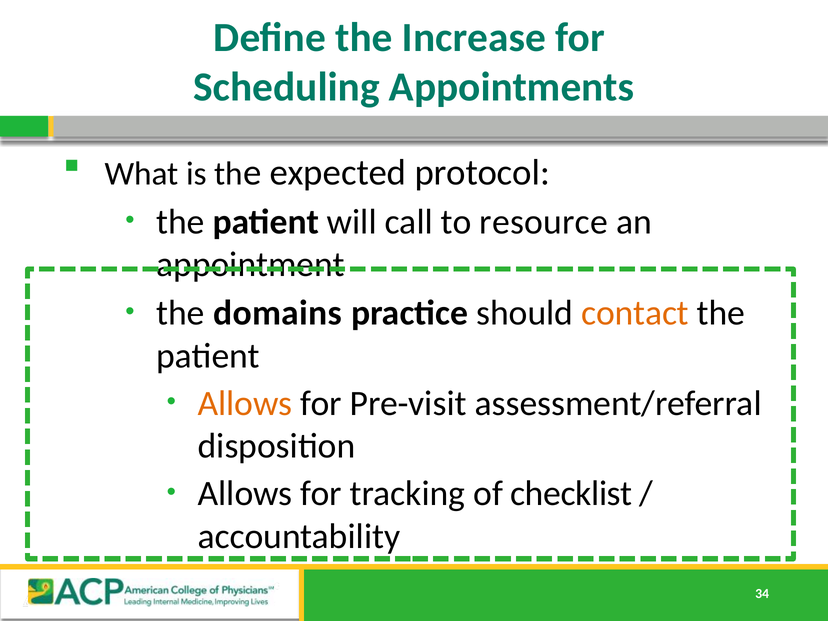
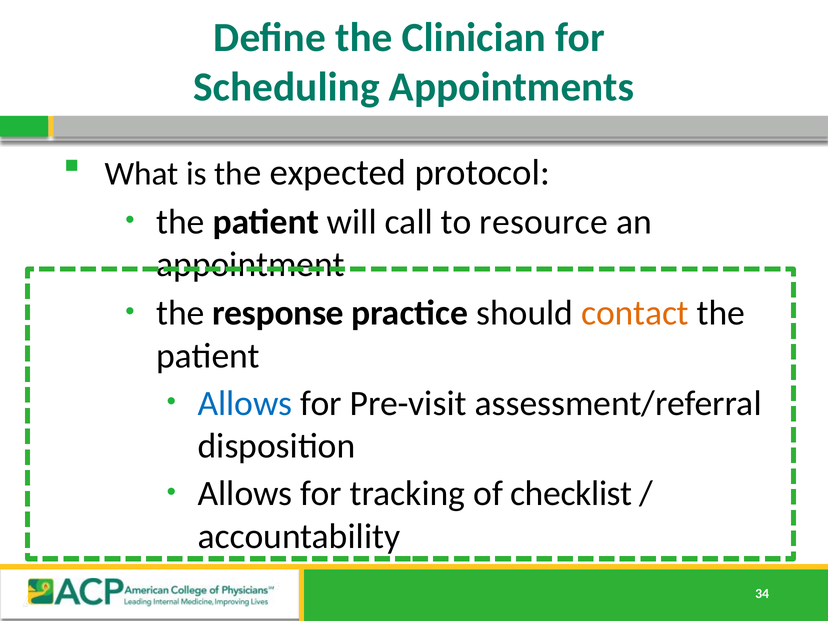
Increase: Increase -> Clinician (474, 38)
domains: domains -> response (278, 313)
Allows colour: orange -> blue (245, 403)
